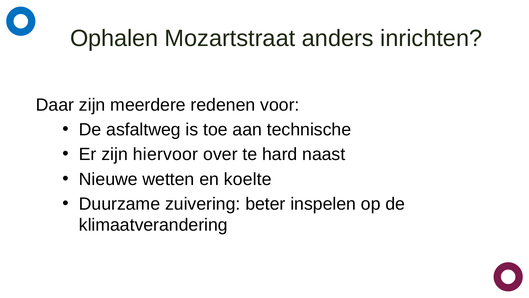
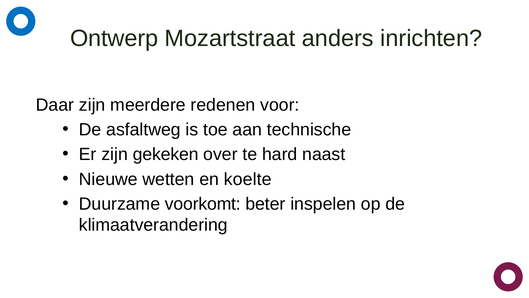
Ophalen: Ophalen -> Ontwerp (114, 38)
hiervoor: hiervoor -> gekeken (166, 154)
zuivering: zuivering -> voorkomt (203, 204)
